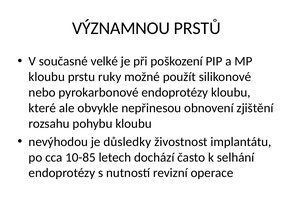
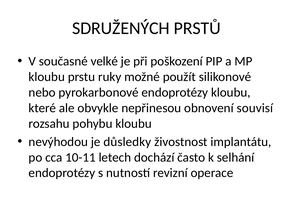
VÝZNAMNOU: VÝZNAMNOU -> SDRUŽENÝCH (121, 28)
zjištění: zjištění -> souvisí (255, 108)
10-85: 10-85 -> 10-11 (80, 158)
